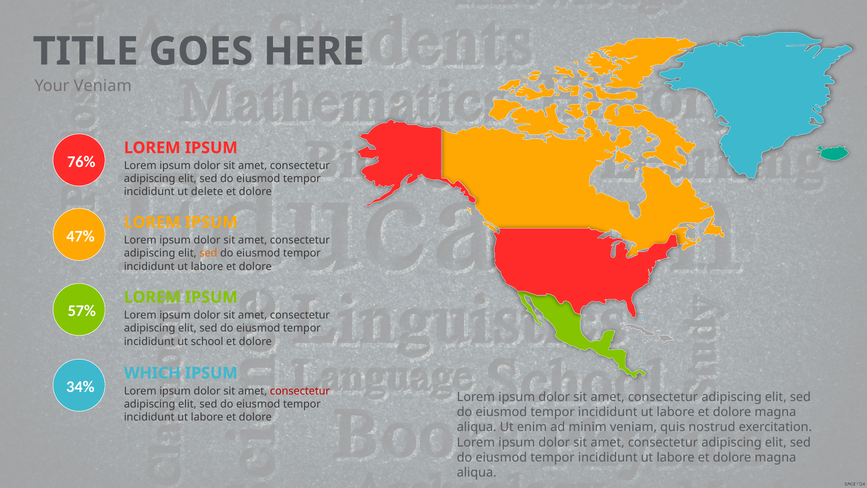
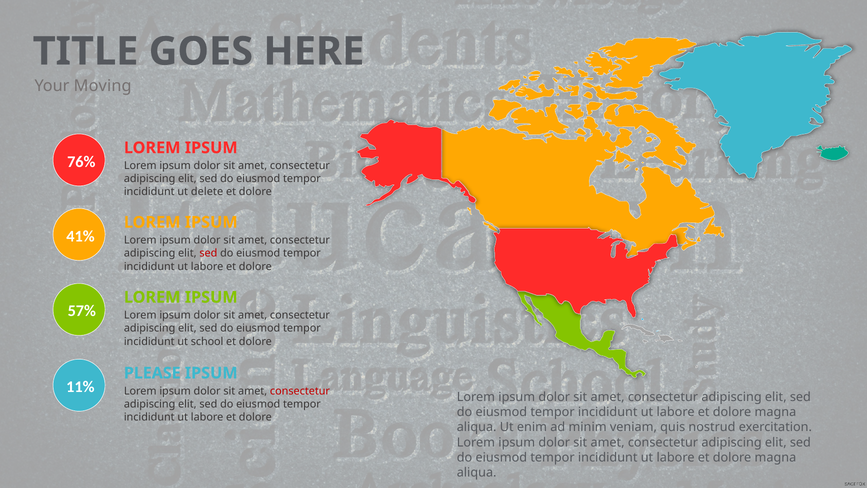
Your Veniam: Veniam -> Moving (103, 86)
47%: 47% -> 41% (81, 236)
sed colour: orange -> red (208, 253)
WHICH: WHICH -> PLEASE (152, 373)
34%: 34% -> 11% (80, 387)
